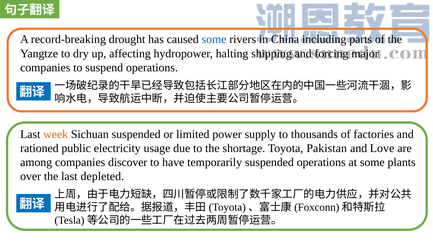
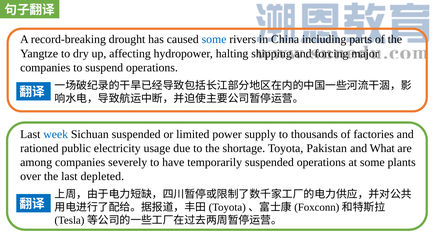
week colour: orange -> blue (56, 135)
Love: Love -> What (382, 149)
discover: discover -> severely (128, 163)
